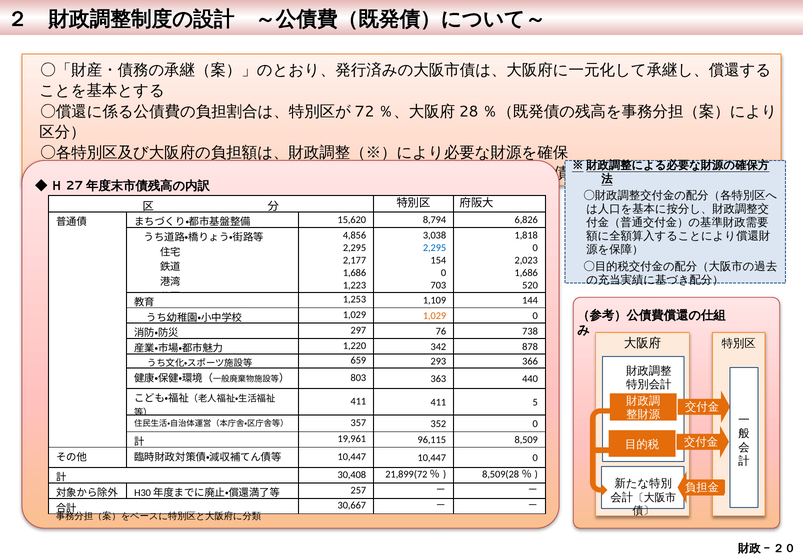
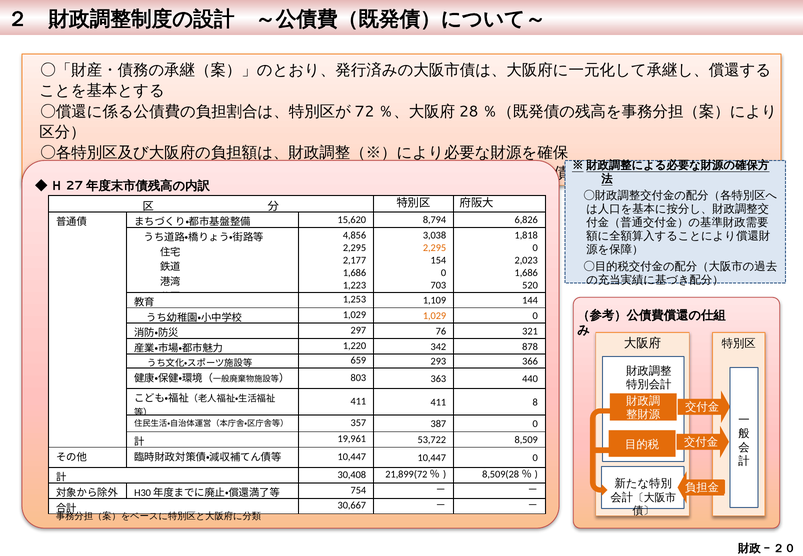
2,295 colour: blue -> orange (435, 248)
738: 738 -> 321 (530, 331)
5: 5 -> 8 (535, 402)
352: 352 -> 387 (438, 424)
96,115: 96,115 -> 53,722 (432, 440)
257: 257 -> 754 (358, 490)
